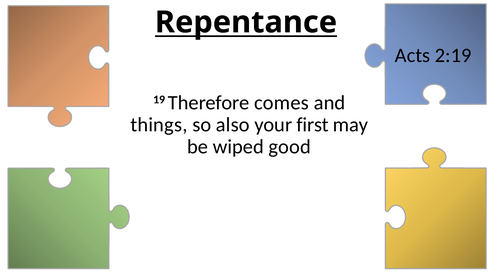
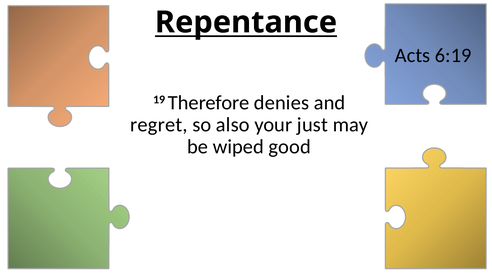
2:19: 2:19 -> 6:19 (453, 56)
comes: comes -> denies (282, 103)
things: things -> regret (159, 125)
first: first -> just (312, 125)
